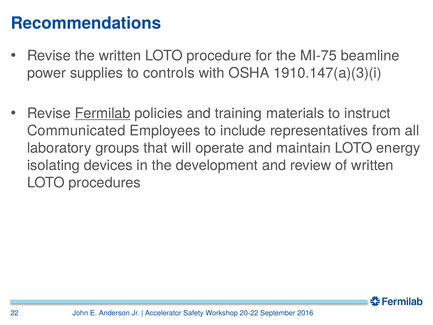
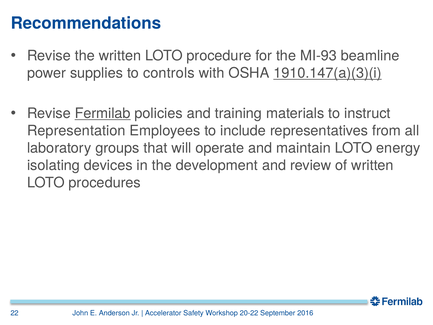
MI-75: MI-75 -> MI-93 (318, 56)
1910.147(a)(3)(i underline: none -> present (328, 73)
Communicated: Communicated -> Representation (76, 131)
